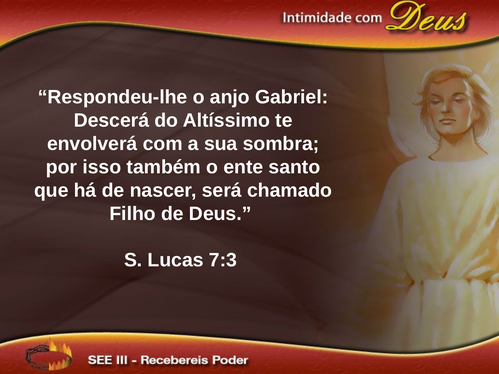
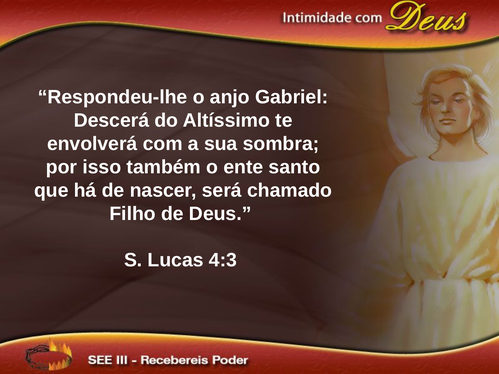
7:3: 7:3 -> 4:3 (223, 260)
